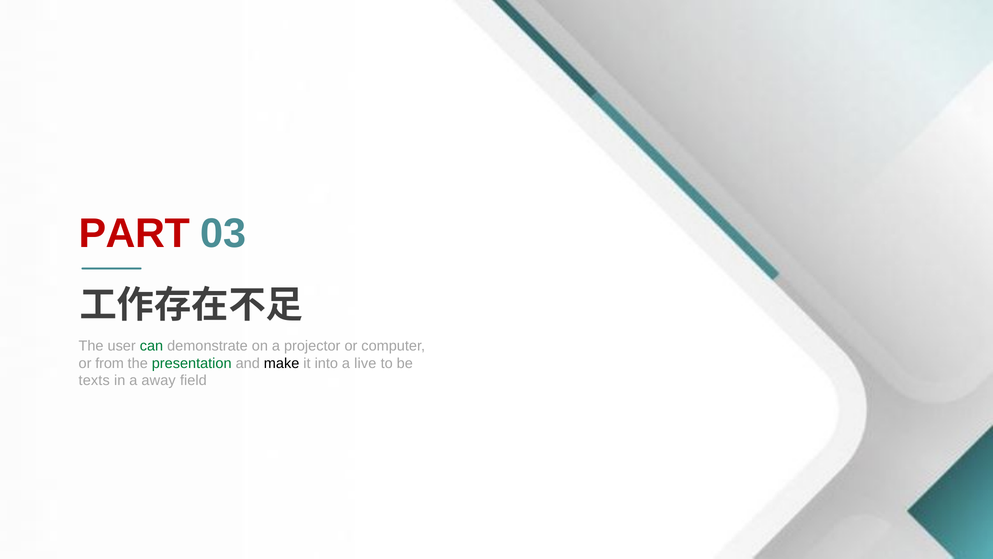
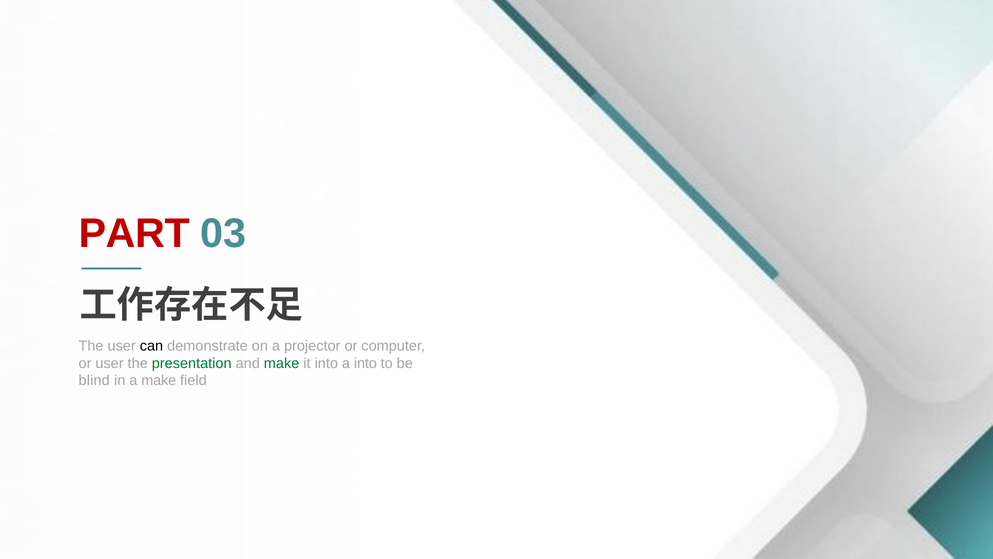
can colour: green -> black (151, 346)
or from: from -> user (110, 363)
make colour: black -> green (282, 363)
a live: live -> into (365, 363)
texts: texts -> blind (94, 380)
a away: away -> make (159, 380)
